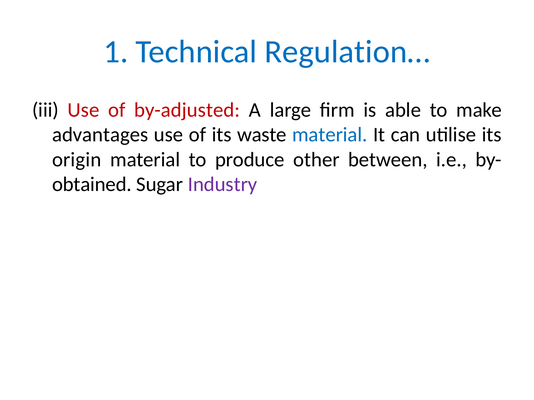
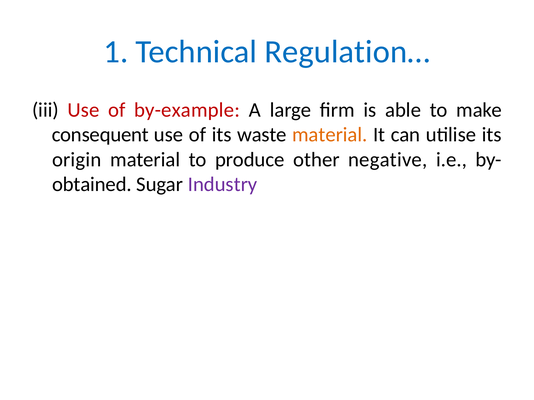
by-adjusted: by-adjusted -> by-example (187, 110)
advantages: advantages -> consequent (100, 135)
material colour: blue -> orange (330, 135)
between: between -> negative (388, 160)
